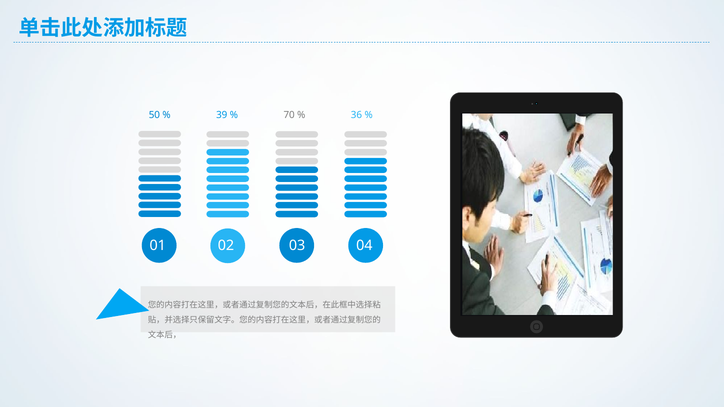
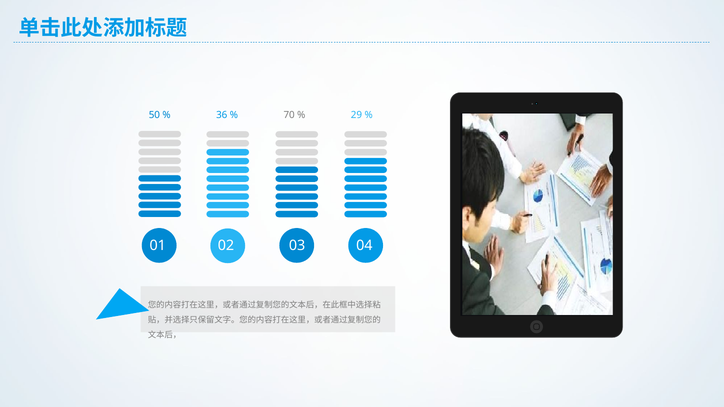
39: 39 -> 36 (222, 115)
36: 36 -> 29 (356, 115)
